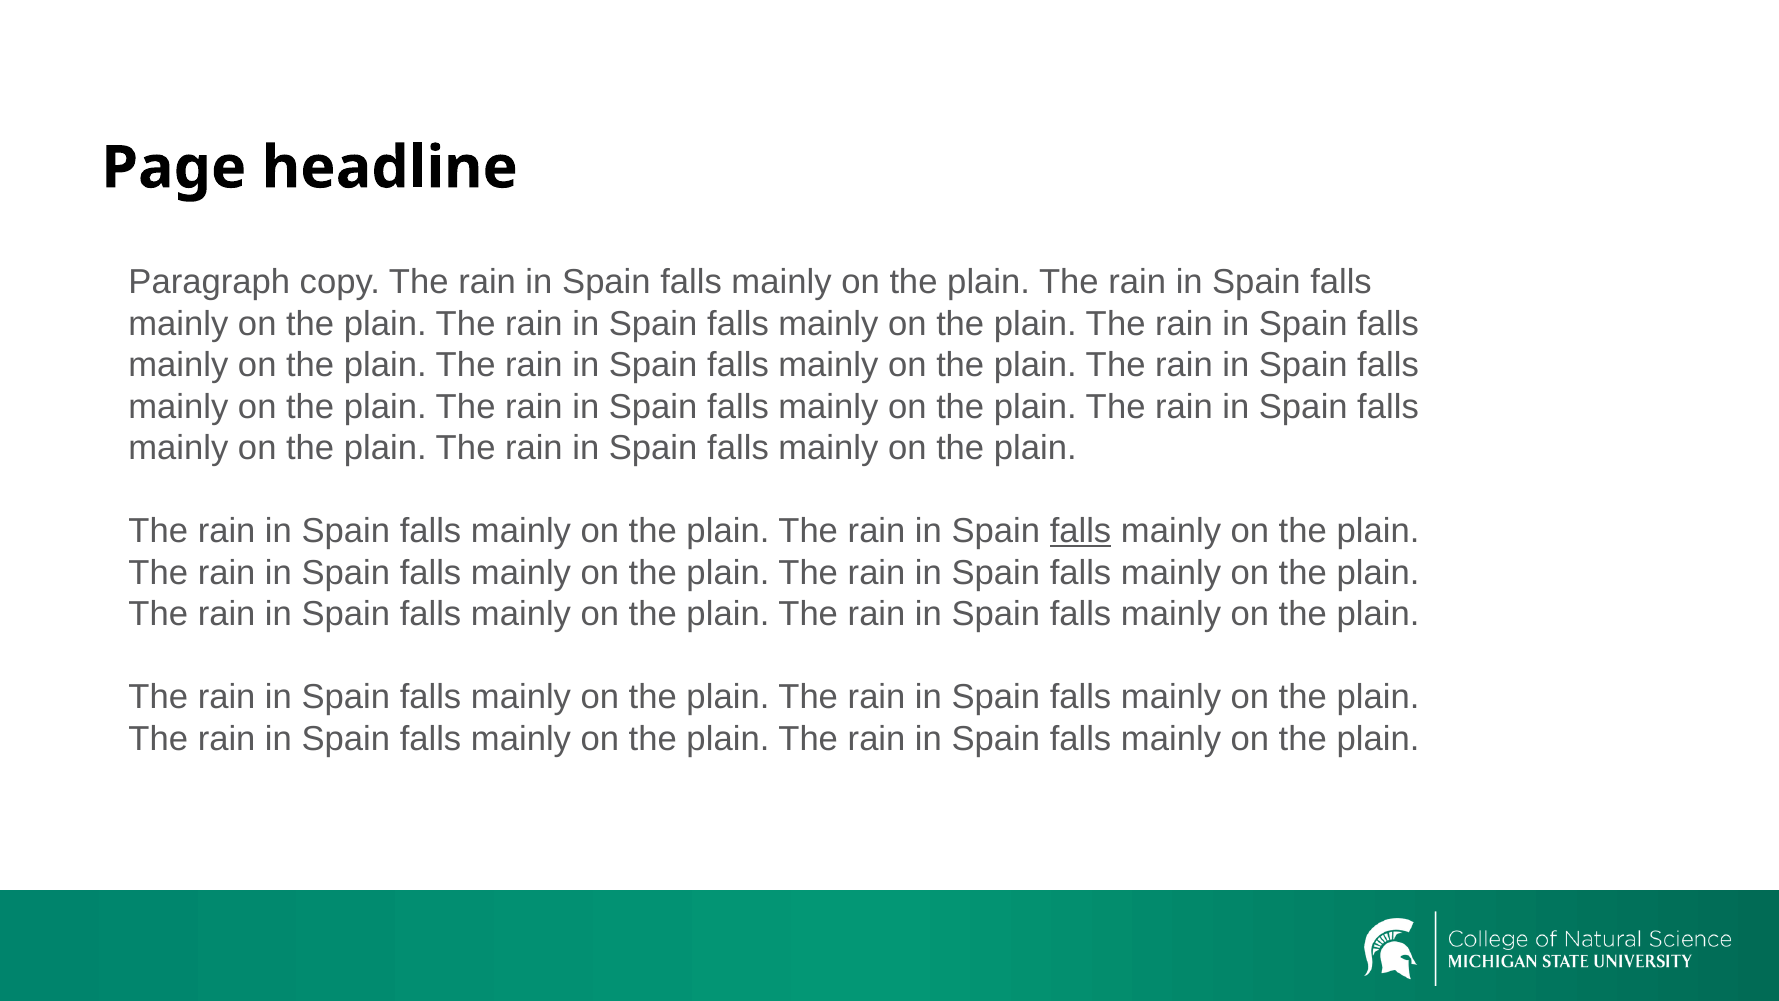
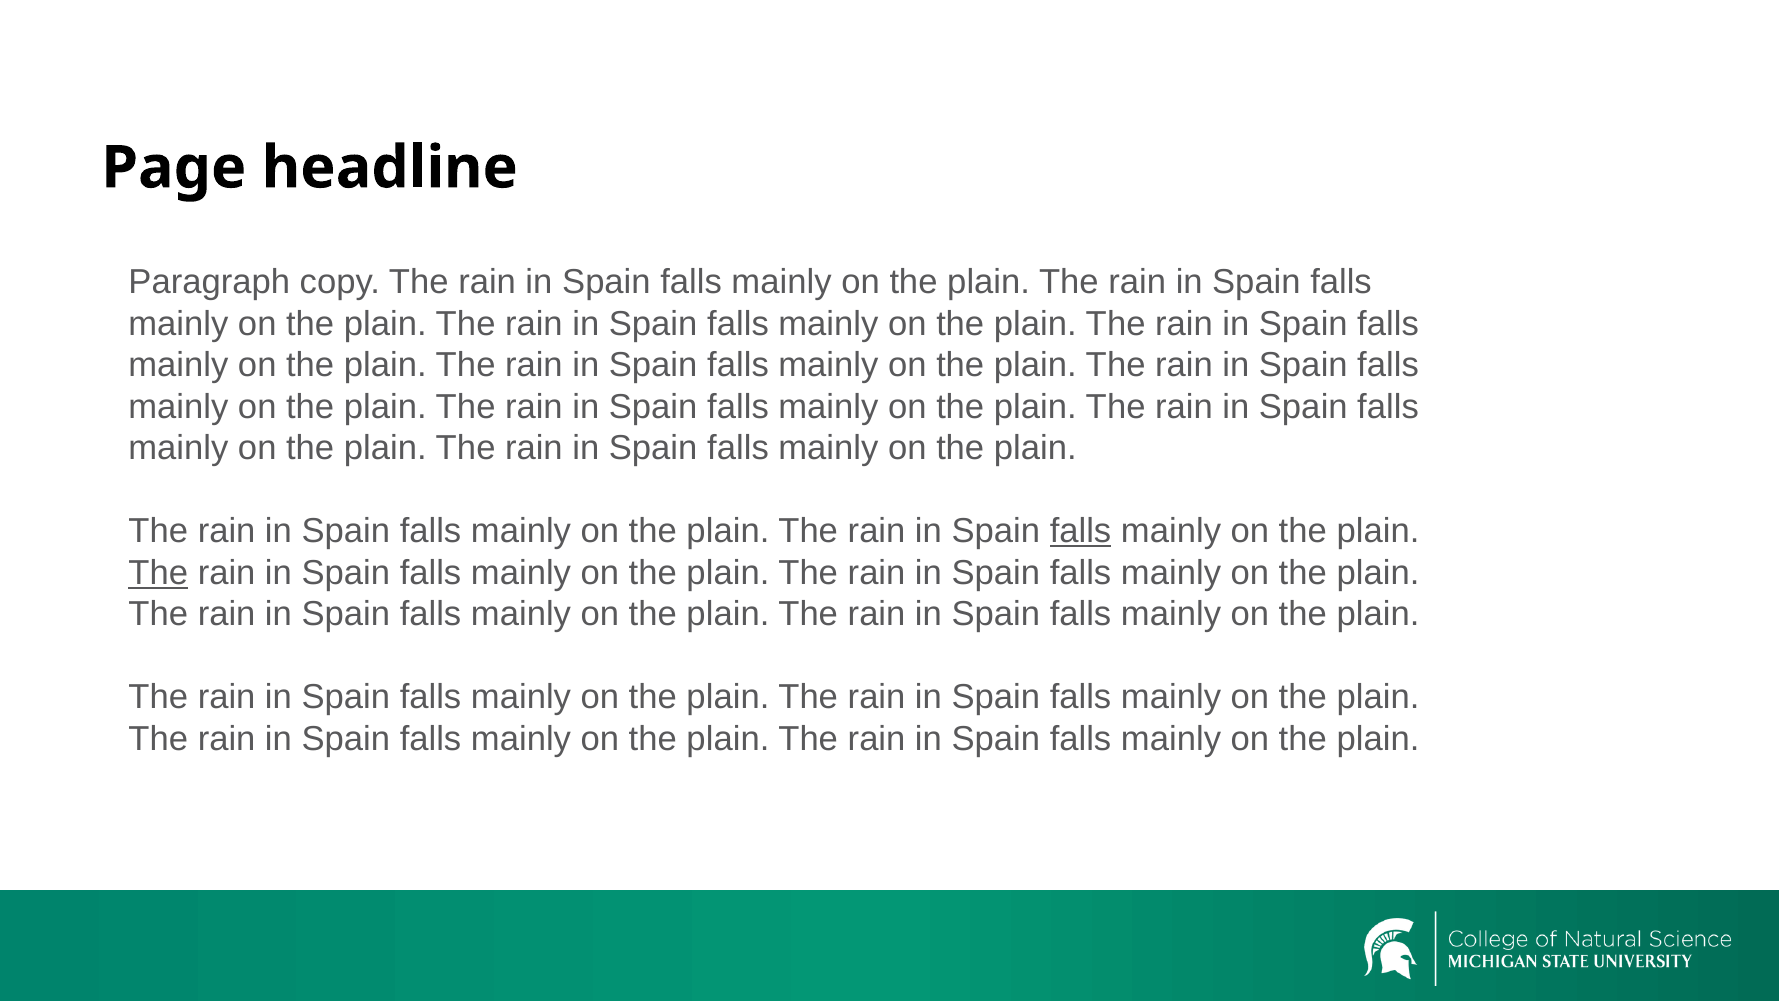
The underline: none -> present (158, 573)
